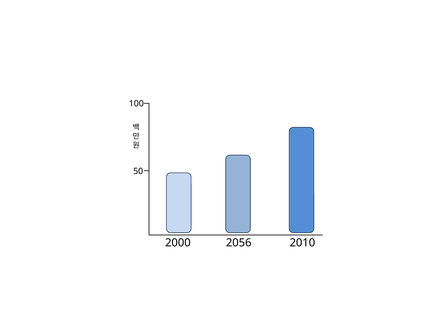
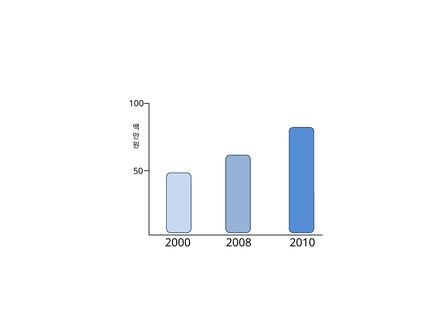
2056: 2056 -> 2008 (239, 243)
